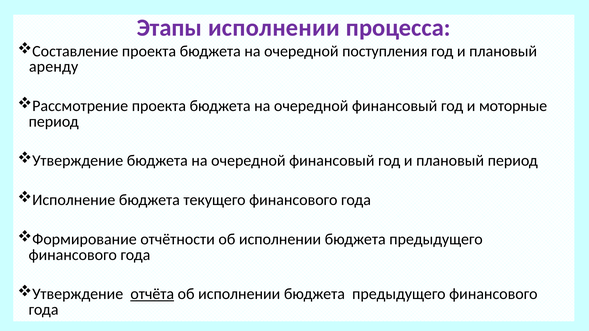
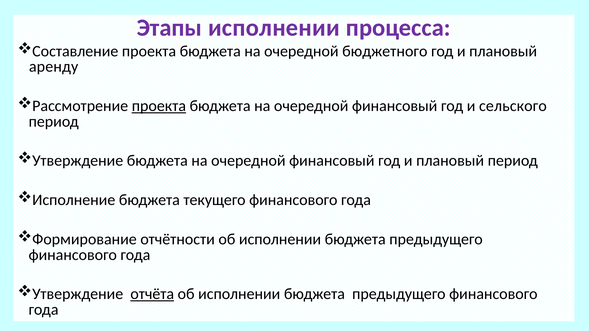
поступления: поступления -> бюджетного (385, 51)
проекта underline: none -> present (159, 106)
моторные: моторные -> сельского (513, 106)
